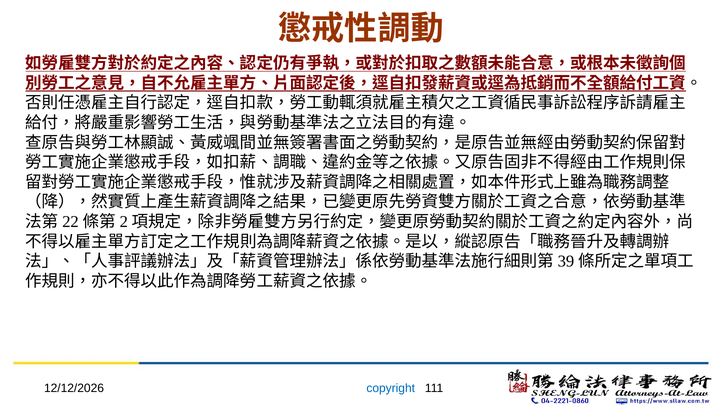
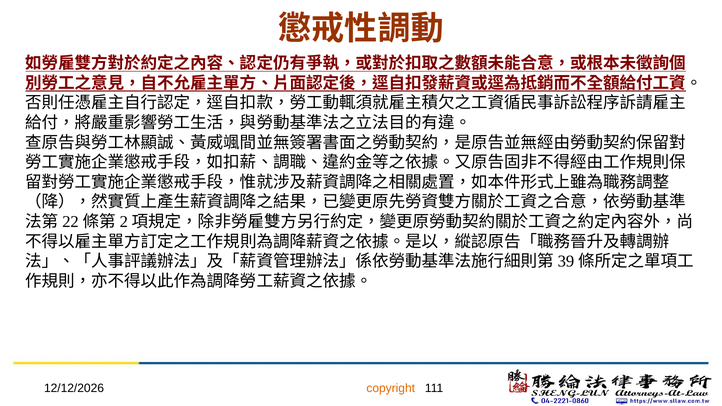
copyright colour: blue -> orange (391, 389)
